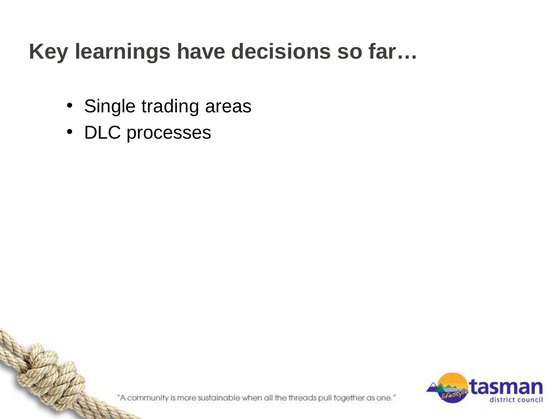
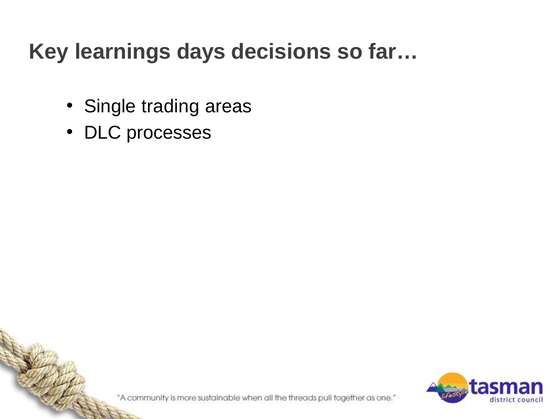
have: have -> days (201, 52)
